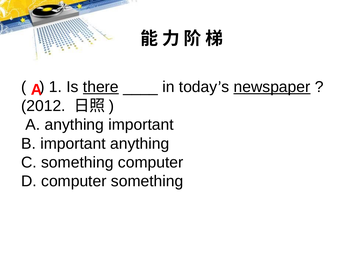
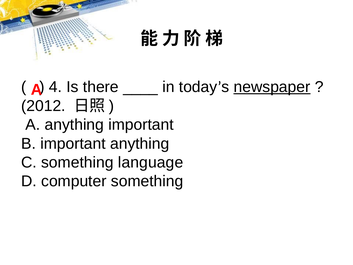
1: 1 -> 4 (55, 87)
there underline: present -> none (101, 87)
something computer: computer -> language (151, 162)
